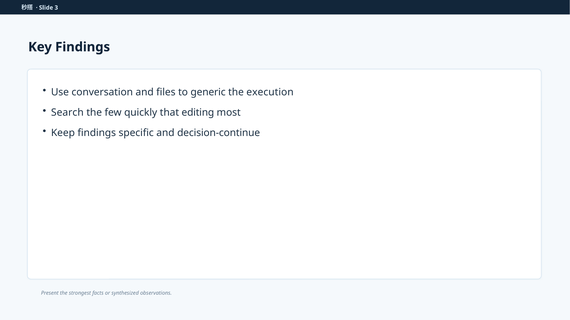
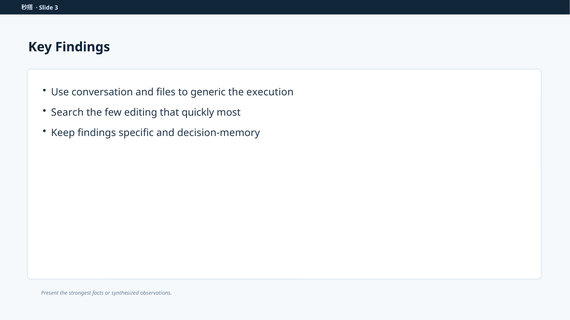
quickly: quickly -> editing (141, 113)
editing: editing -> quickly (198, 113)
decision-continue: decision-continue -> decision-memory (219, 133)
